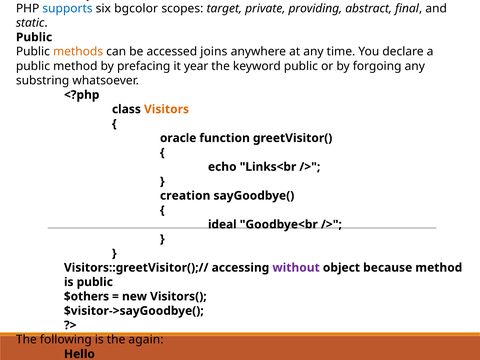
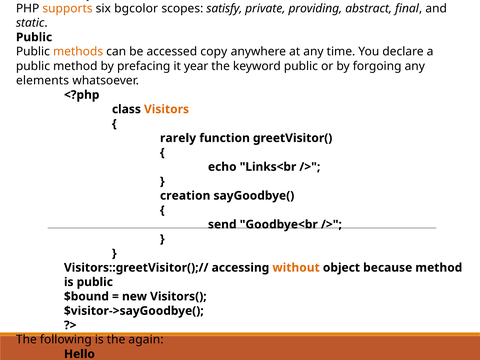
supports colour: blue -> orange (68, 8)
target: target -> satisfy (224, 8)
joins: joins -> copy (214, 52)
substring: substring -> elements (43, 80)
oracle: oracle -> rarely (178, 138)
ideal: ideal -> send (222, 224)
without colour: purple -> orange (296, 268)
$others: $others -> $bound (86, 296)
